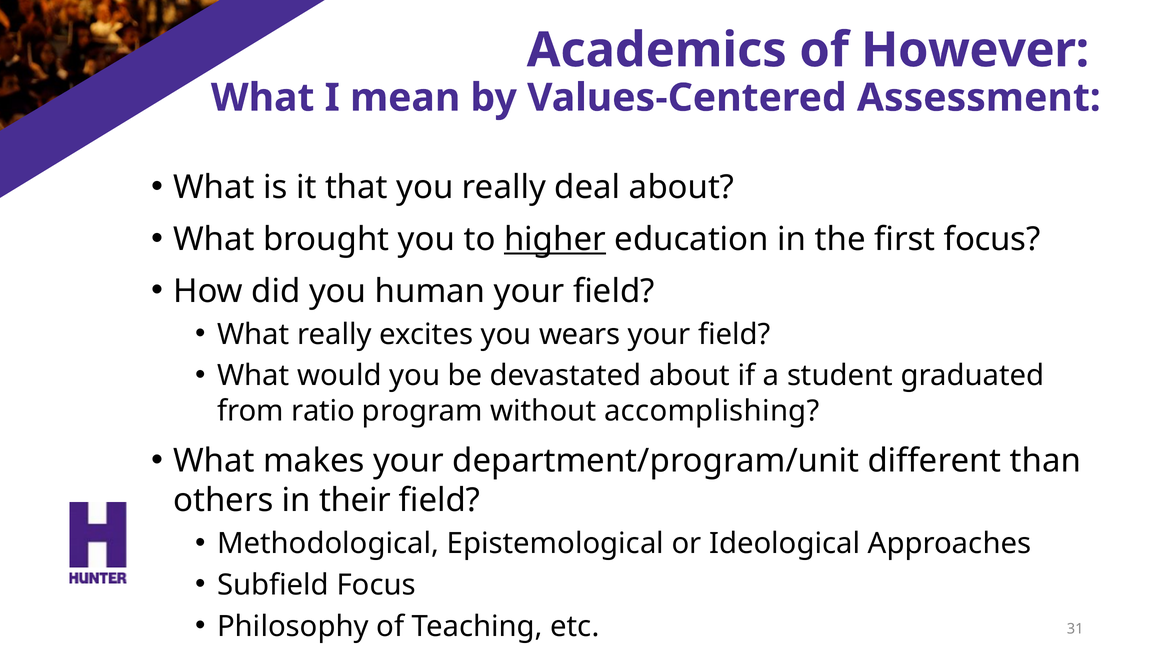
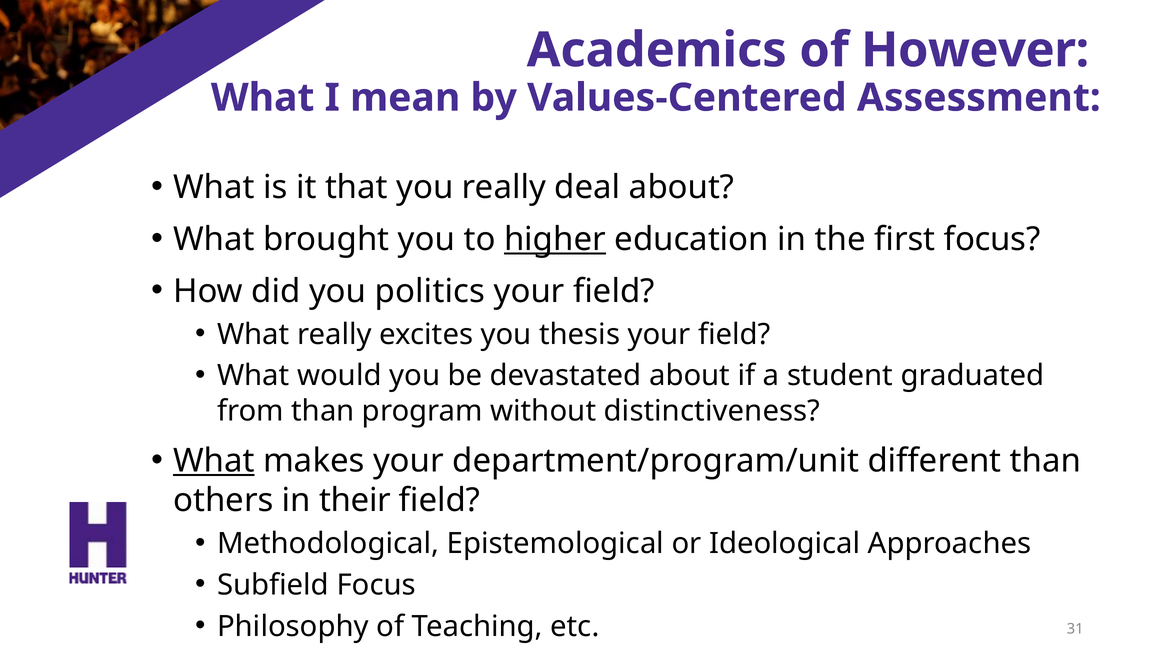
human: human -> politics (430, 291)
wears: wears -> thesis (580, 334)
from ratio: ratio -> than (323, 411)
accomplishing: accomplishing -> distinctiveness (712, 411)
What underline: none -> present (214, 461)
